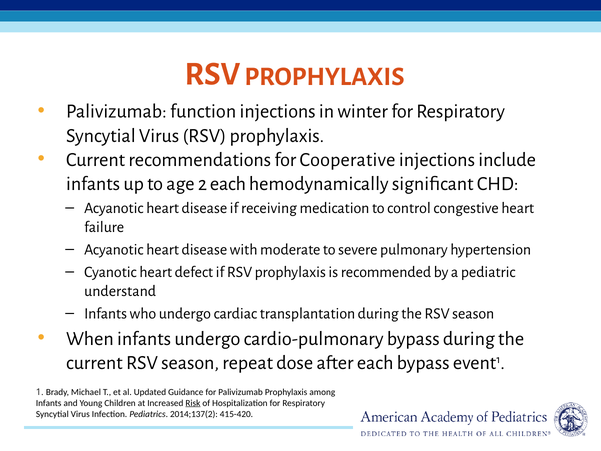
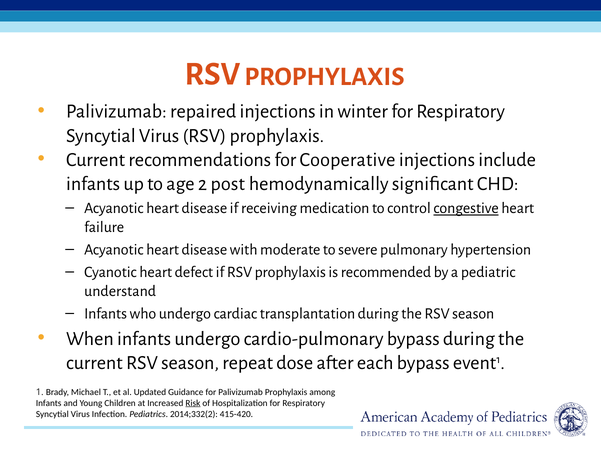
function: function -> repaired (203, 111)
2 each: each -> post (228, 183)
congestive underline: none -> present (466, 208)
2014;137(2: 2014;137(2 -> 2014;332(2 (194, 414)
